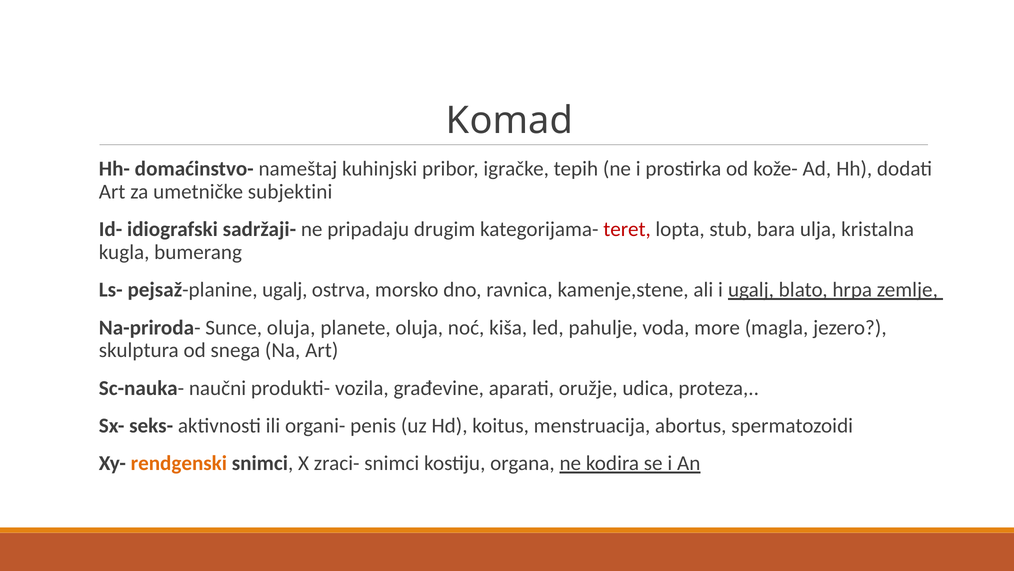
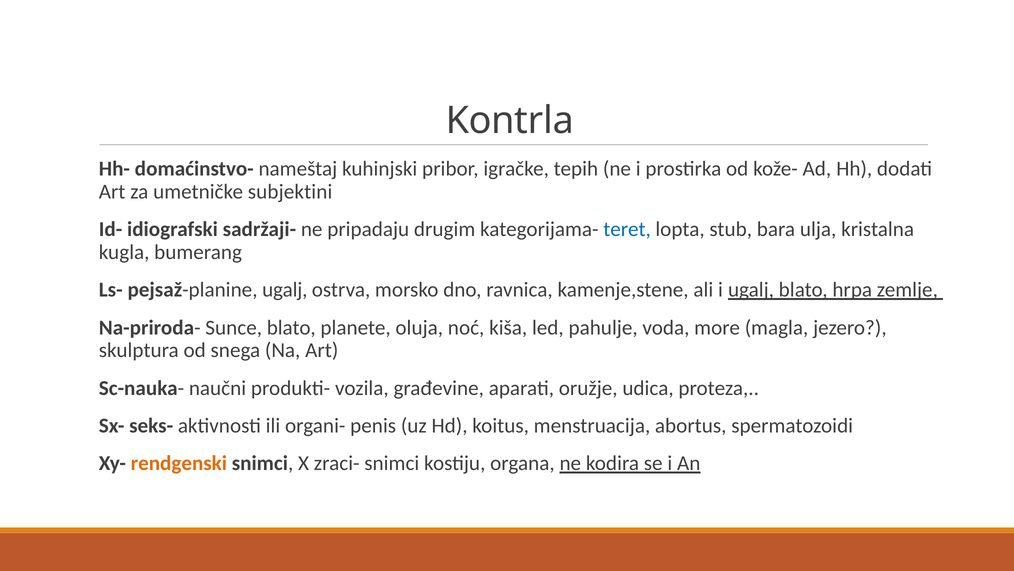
Komad: Komad -> Kontrla (510, 120)
teret colour: red -> blue (627, 229)
Sunce oluja: oluja -> blato (291, 327)
